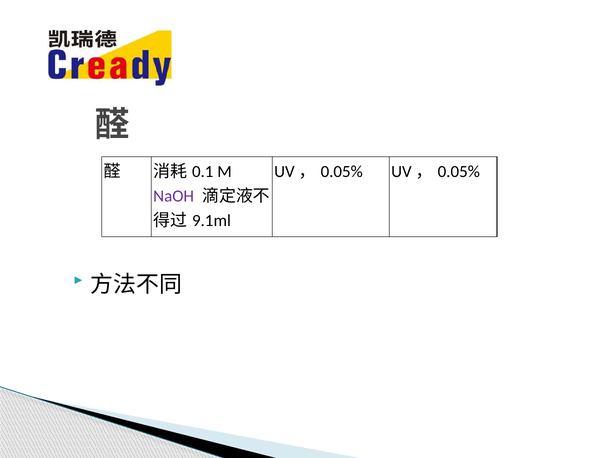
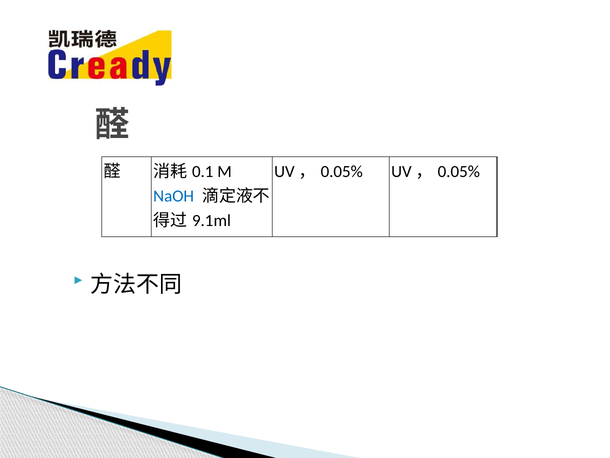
NaOH colour: purple -> blue (174, 196)
